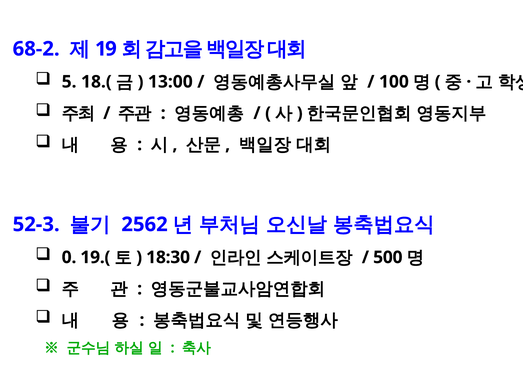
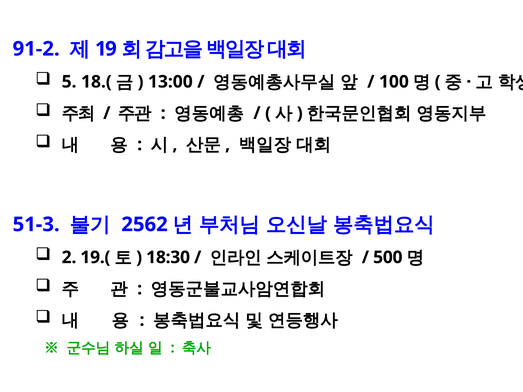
68-2: 68-2 -> 91-2 (36, 49)
52-3: 52-3 -> 51-3 (36, 225)
0: 0 -> 2 (69, 258)
